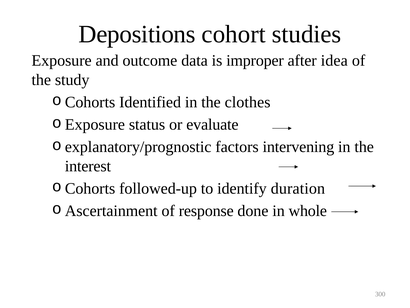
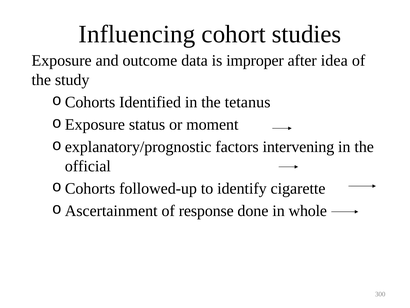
Depositions: Depositions -> Influencing (137, 34)
clothes: clothes -> tetanus (248, 102)
evaluate: evaluate -> moment (212, 124)
interest: interest -> official (88, 166)
duration: duration -> cigarette (298, 188)
